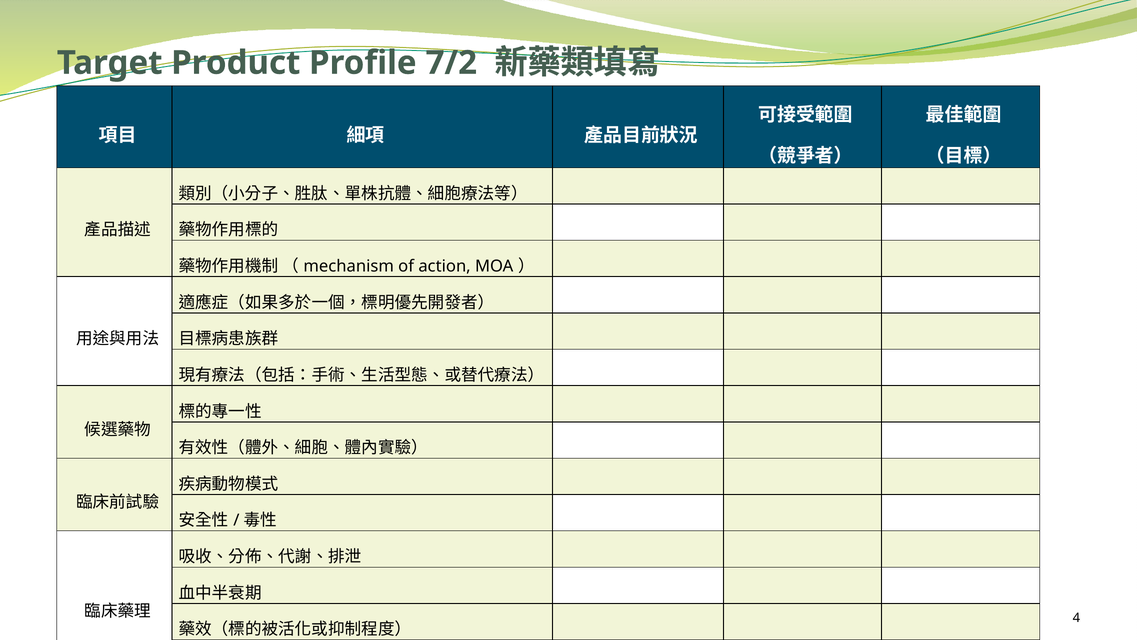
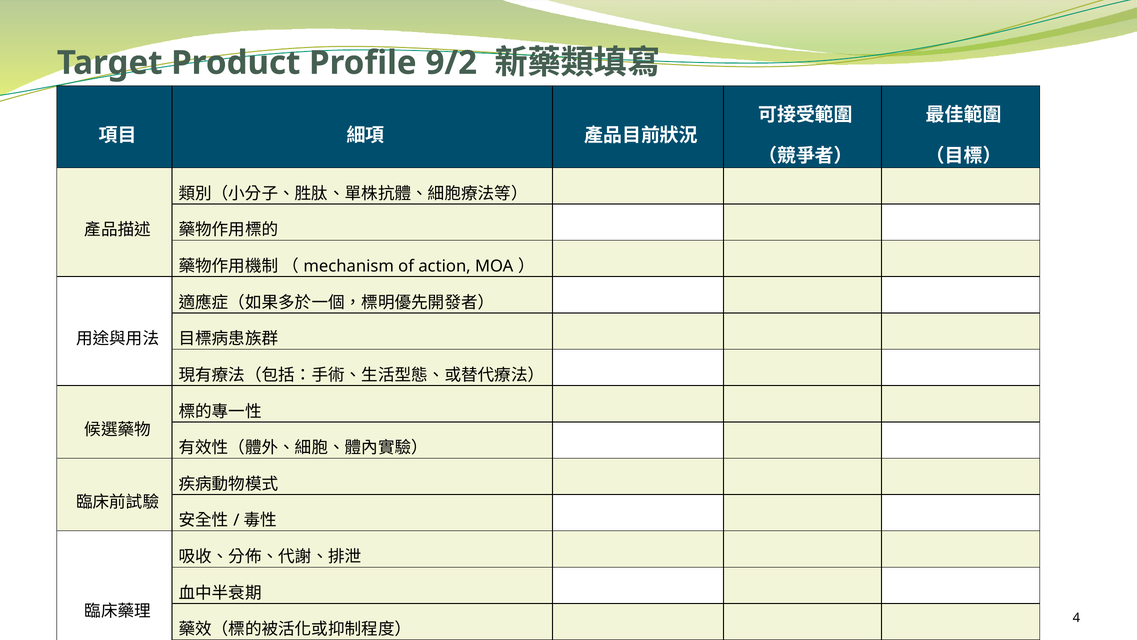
7/2: 7/2 -> 9/2 (451, 63)
